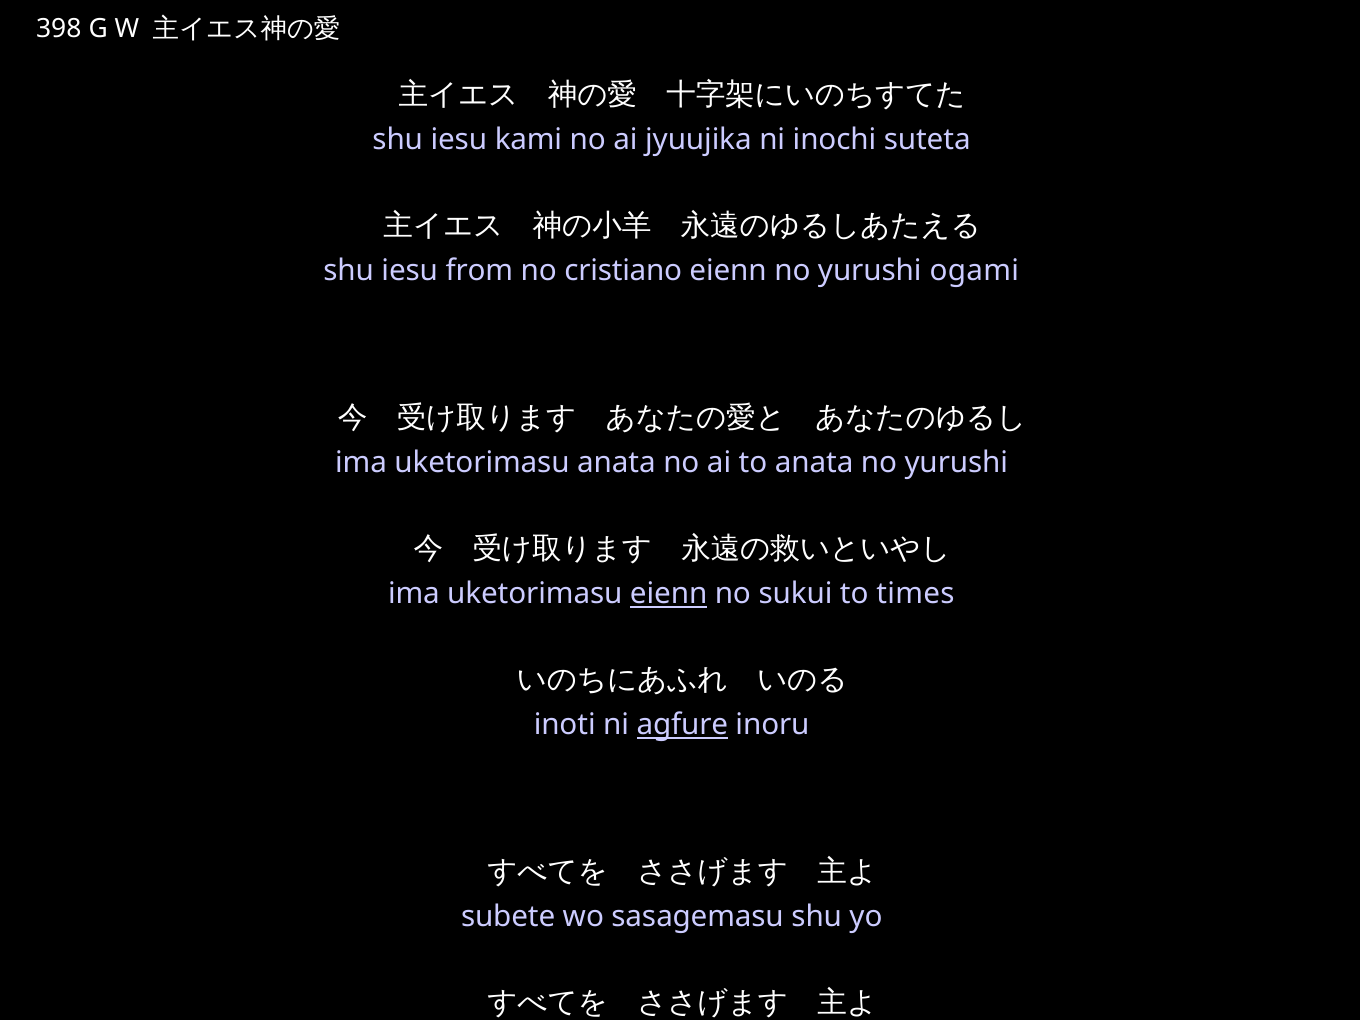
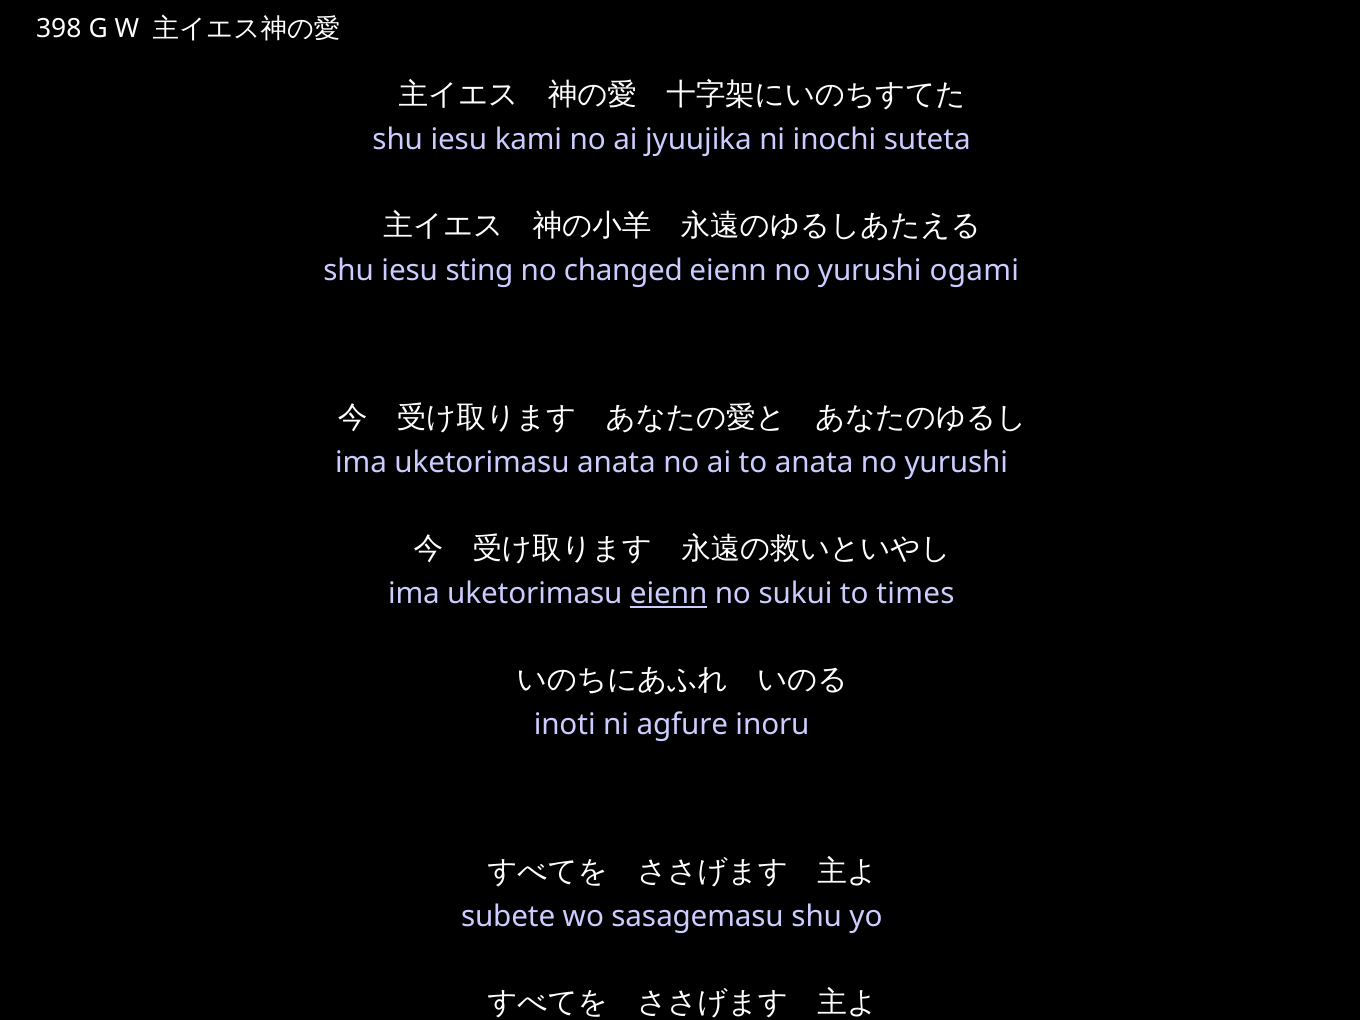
from: from -> sting (479, 271)
cristiano: cristiano -> changed (623, 271)
agfure underline: present -> none (682, 725)
